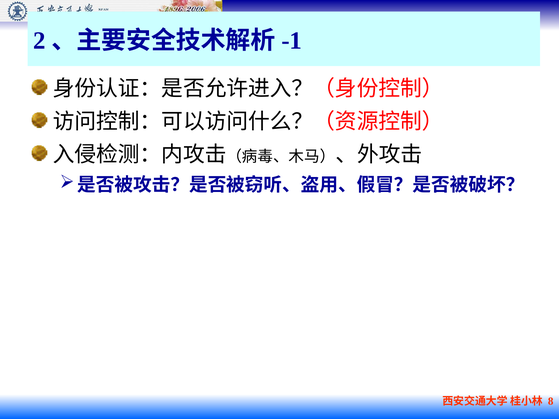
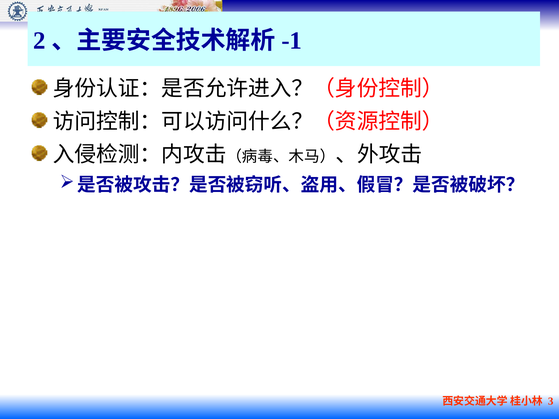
8: 8 -> 3 (551, 401)
